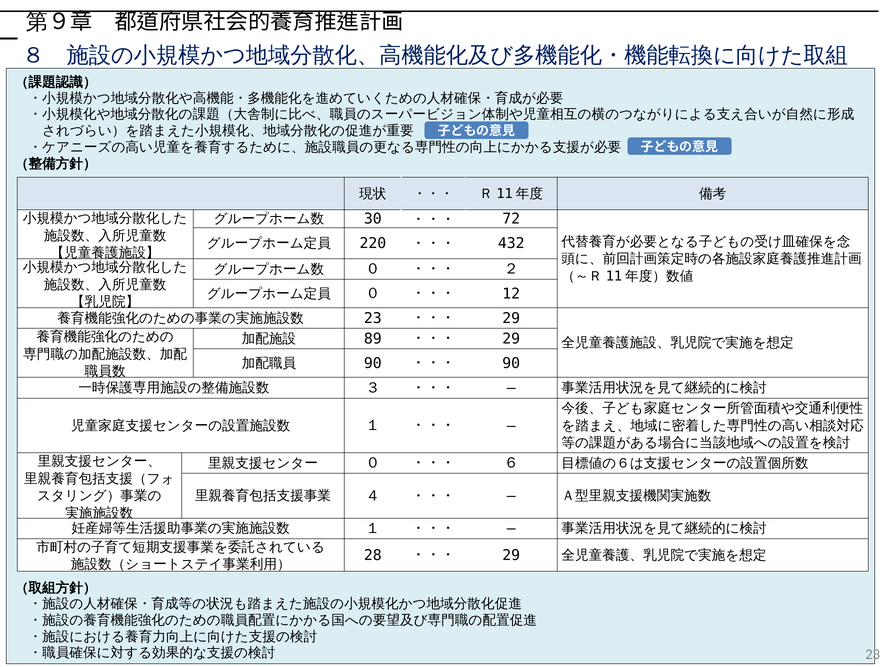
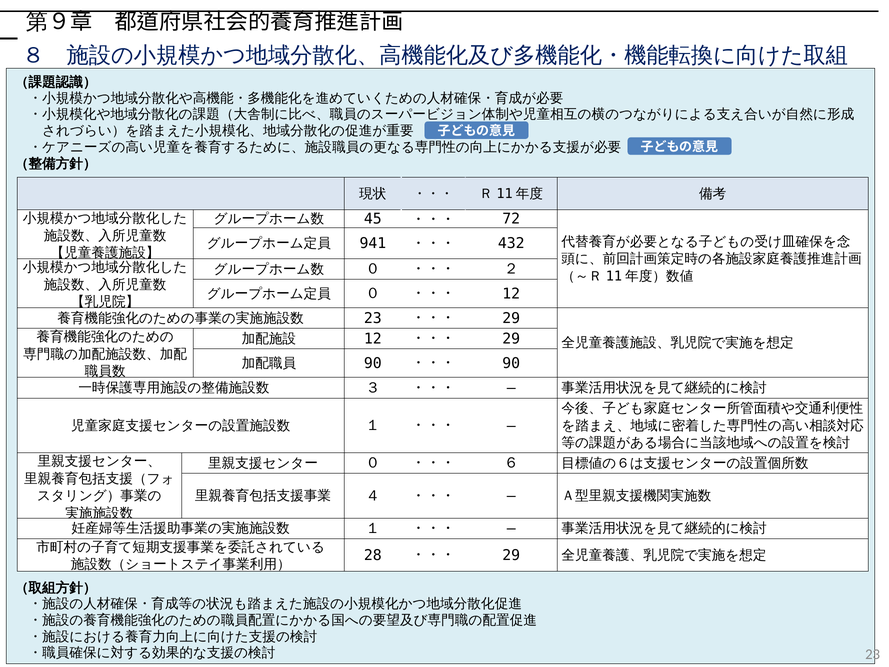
30: 30 -> 45 (373, 219)
220: 220 -> 941 (373, 243)
89: 89 -> 12 (373, 339)
